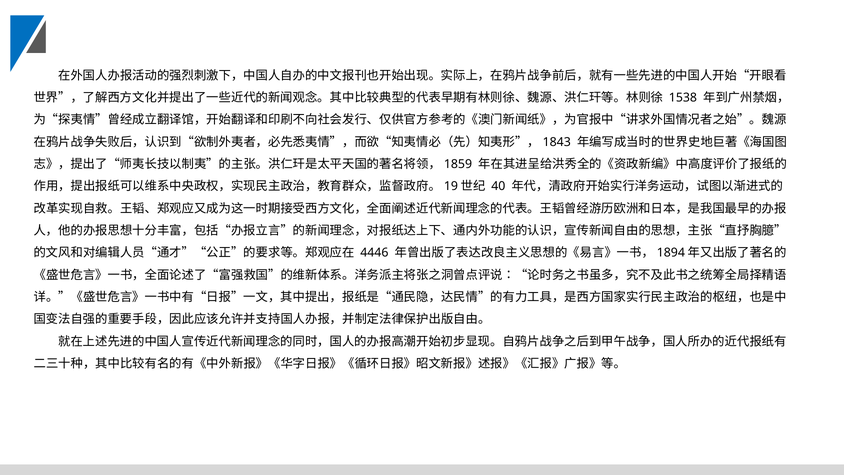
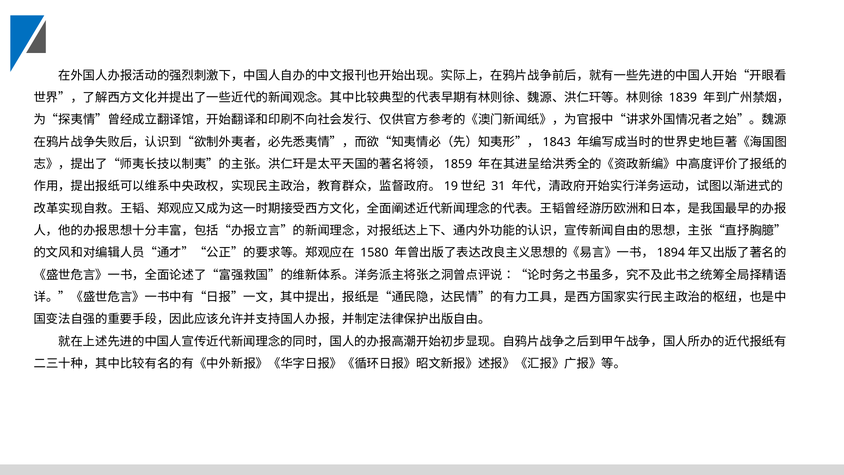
1538: 1538 -> 1839 (683, 98)
40: 40 -> 31 (498, 186)
4446: 4446 -> 1580 (374, 253)
